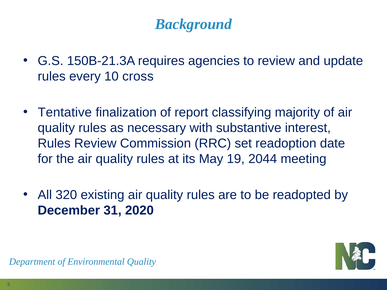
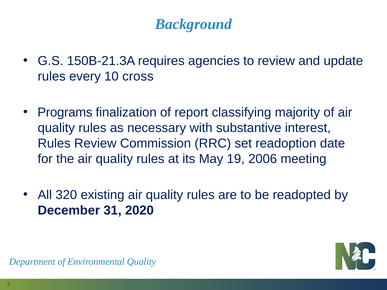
Tentative: Tentative -> Programs (65, 113)
2044: 2044 -> 2006 (263, 159)
